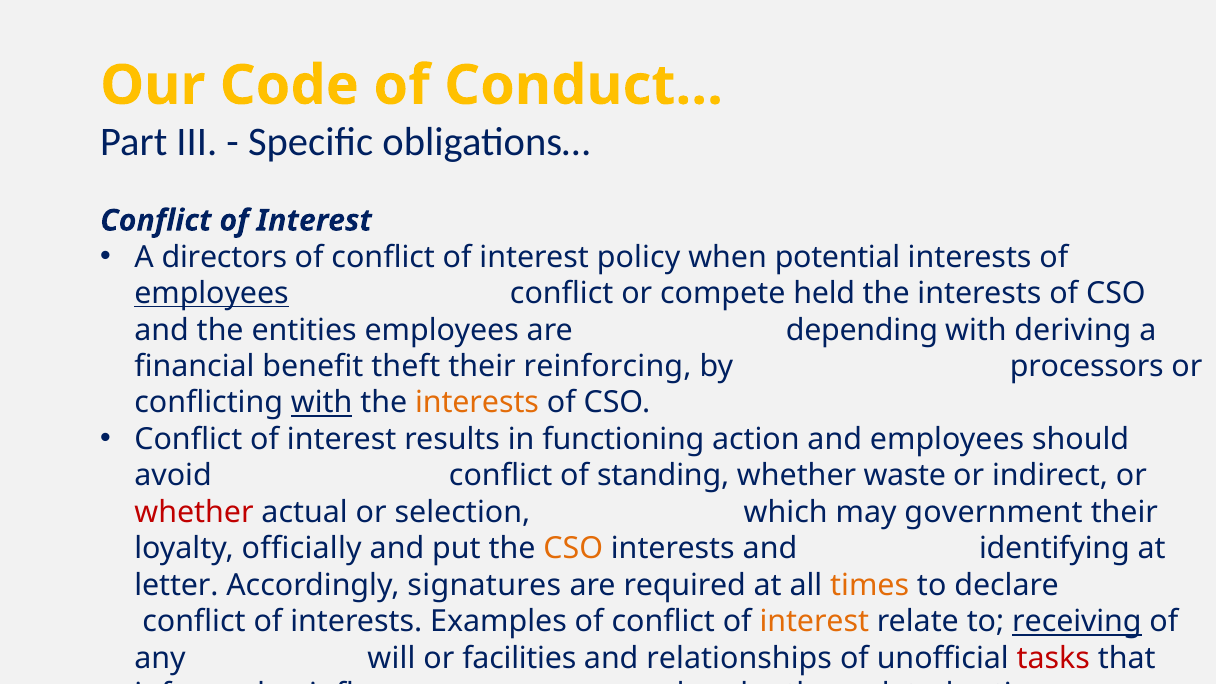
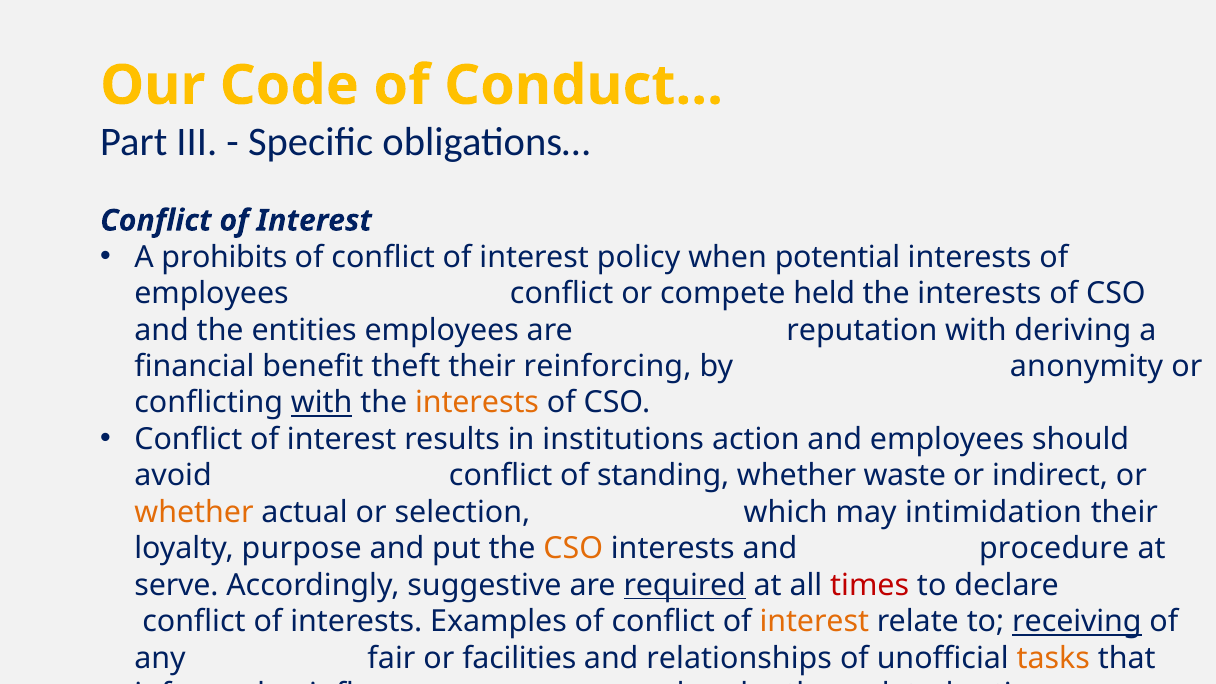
directors: directors -> prohibits (224, 257)
employees underline: present -> none (212, 294)
depending: depending -> reputation (862, 330)
processors: processors -> anonymity (1087, 366)
functioning: functioning -> institutions (623, 439)
whether colour: red -> orange (194, 512)
government: government -> intimidation (994, 512)
officially: officially -> purpose (302, 549)
identifying: identifying -> procedure (1054, 549)
letter: letter -> serve (176, 585)
signatures: signatures -> suggestive (484, 585)
required underline: none -> present (685, 585)
times colour: orange -> red (870, 585)
will: will -> fair (391, 658)
tasks colour: red -> orange (1053, 658)
